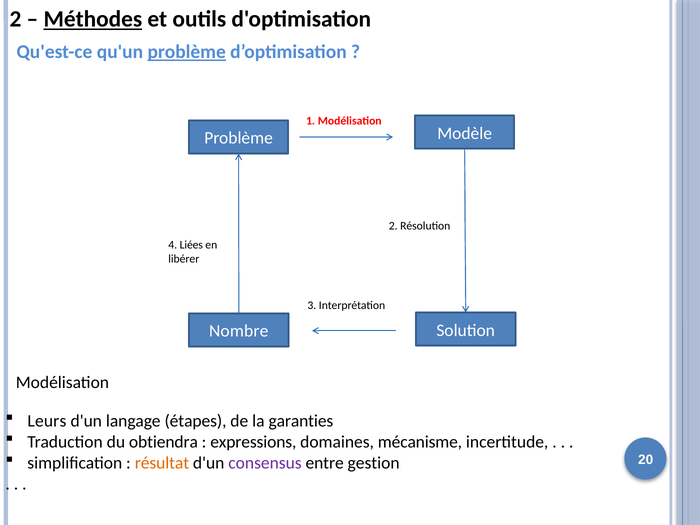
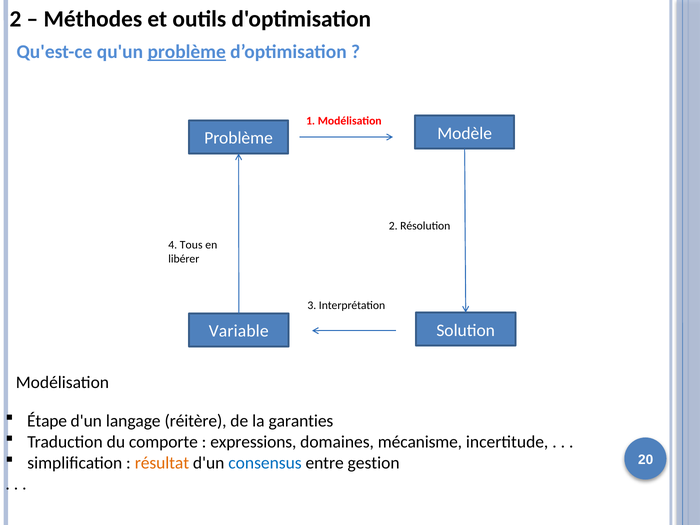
Méthodes underline: present -> none (93, 19)
Liées: Liées -> Tous (191, 245)
Nombre: Nombre -> Variable (239, 331)
Leurs: Leurs -> Étape (47, 421)
étapes: étapes -> réitère (196, 421)
obtiendra: obtiendra -> comporte (163, 442)
consensus colour: purple -> blue (265, 463)
